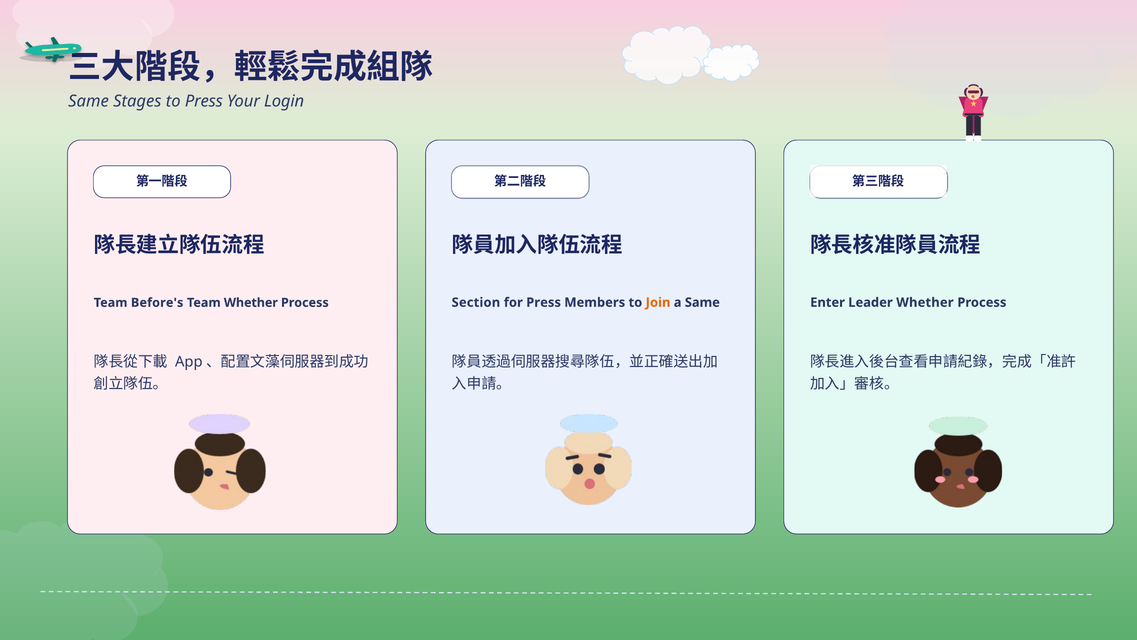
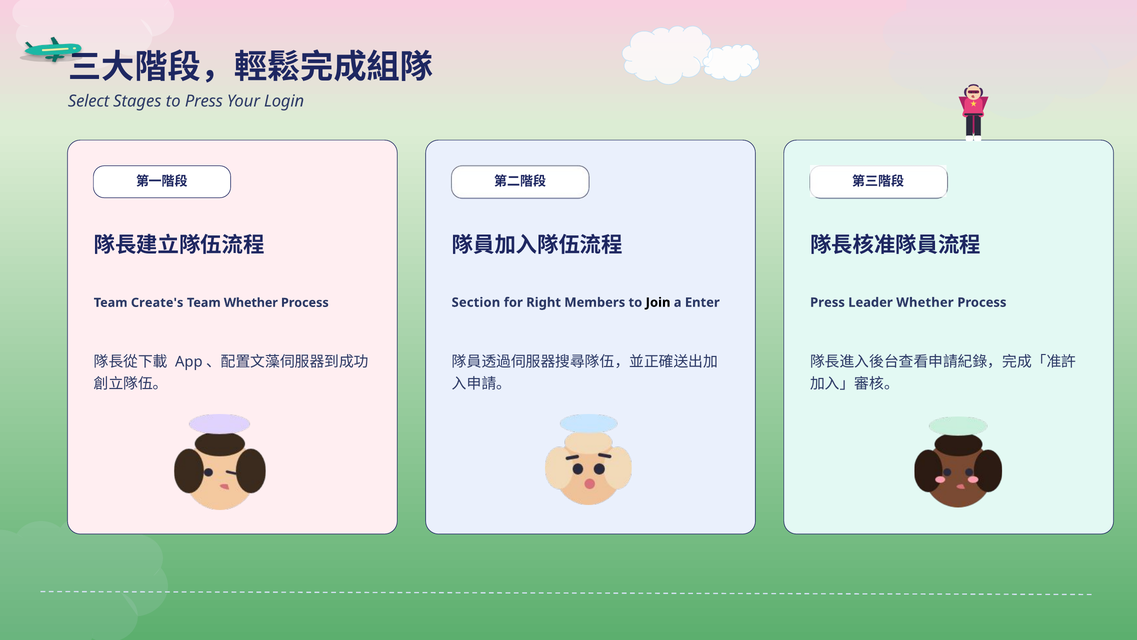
Same: Same -> Select (89, 101)
for Press: Press -> Right (544, 302)
Join colour: orange -> black (658, 302)
a Same: Same -> Enter (702, 302)
Enter: Enter -> Press (827, 302)
Before's: Before's -> Create's (157, 302)
